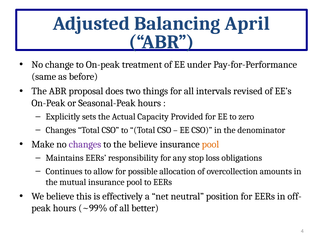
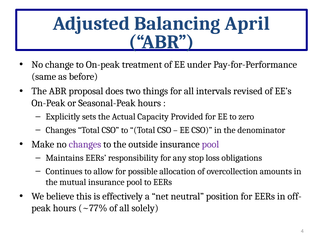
the believe: believe -> outside (143, 144)
pool colour: orange -> purple (210, 144)
~99%: ~99% -> ~77% (93, 208)
better: better -> solely (145, 208)
